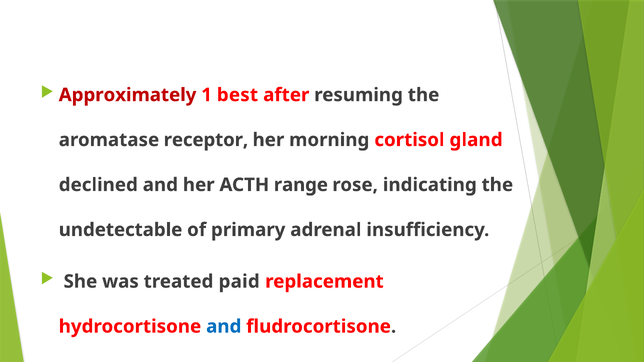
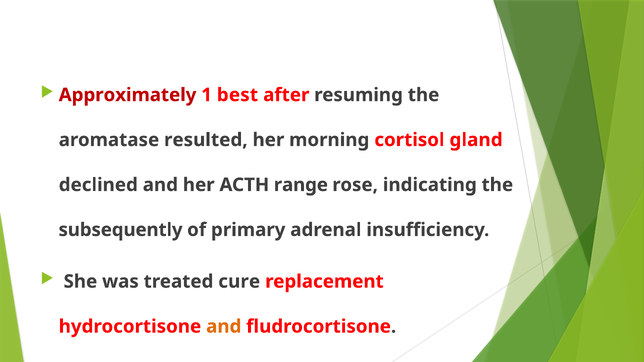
receptor: receptor -> resulted (206, 140)
undetectable: undetectable -> subsequently (121, 230)
paid: paid -> cure (239, 282)
and colour: blue -> orange (224, 327)
